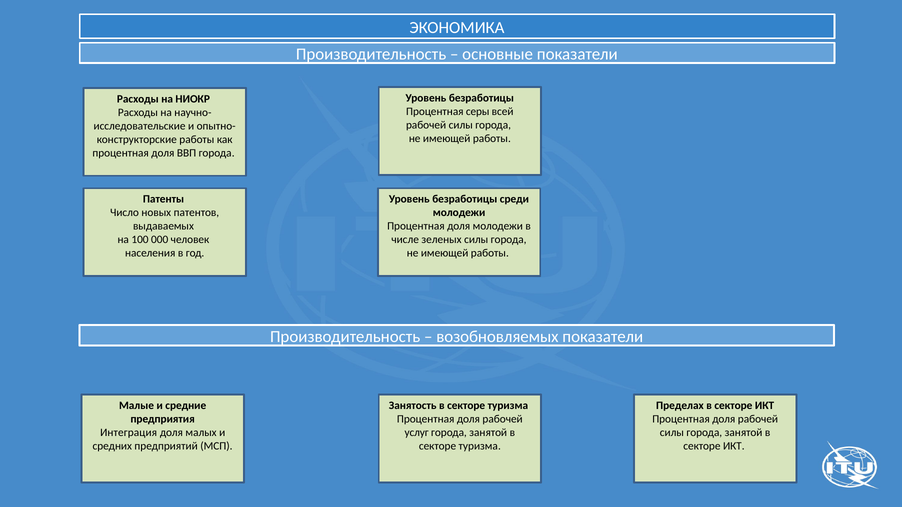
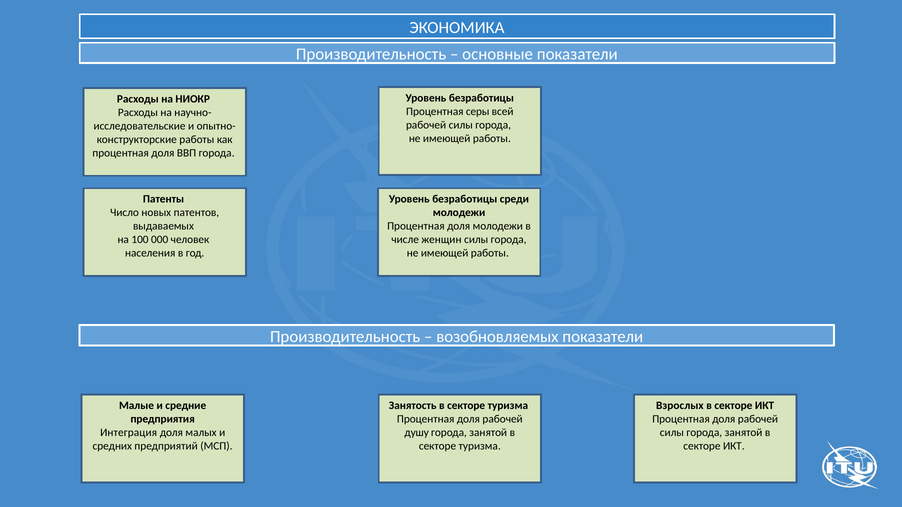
зеленых: зеленых -> женщин (441, 240)
Пределах: Пределах -> Взрослых (680, 406)
услуг: услуг -> душу (417, 433)
